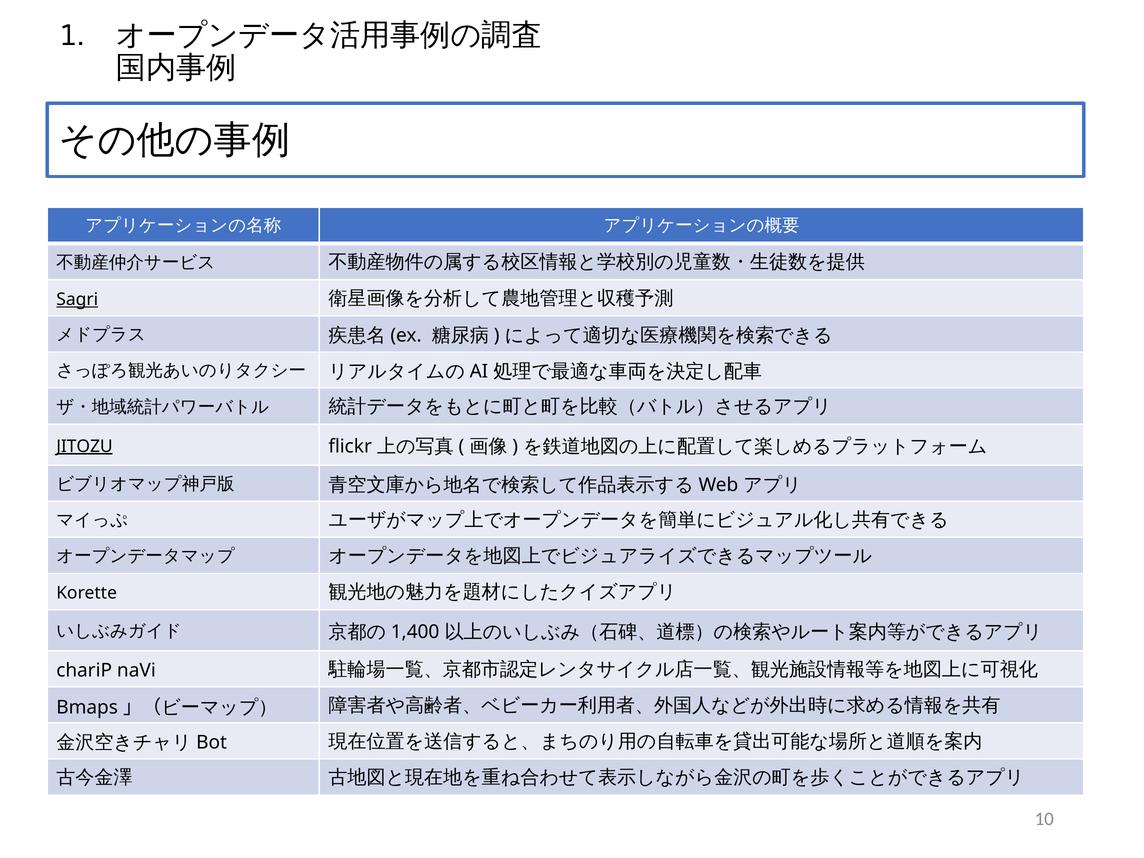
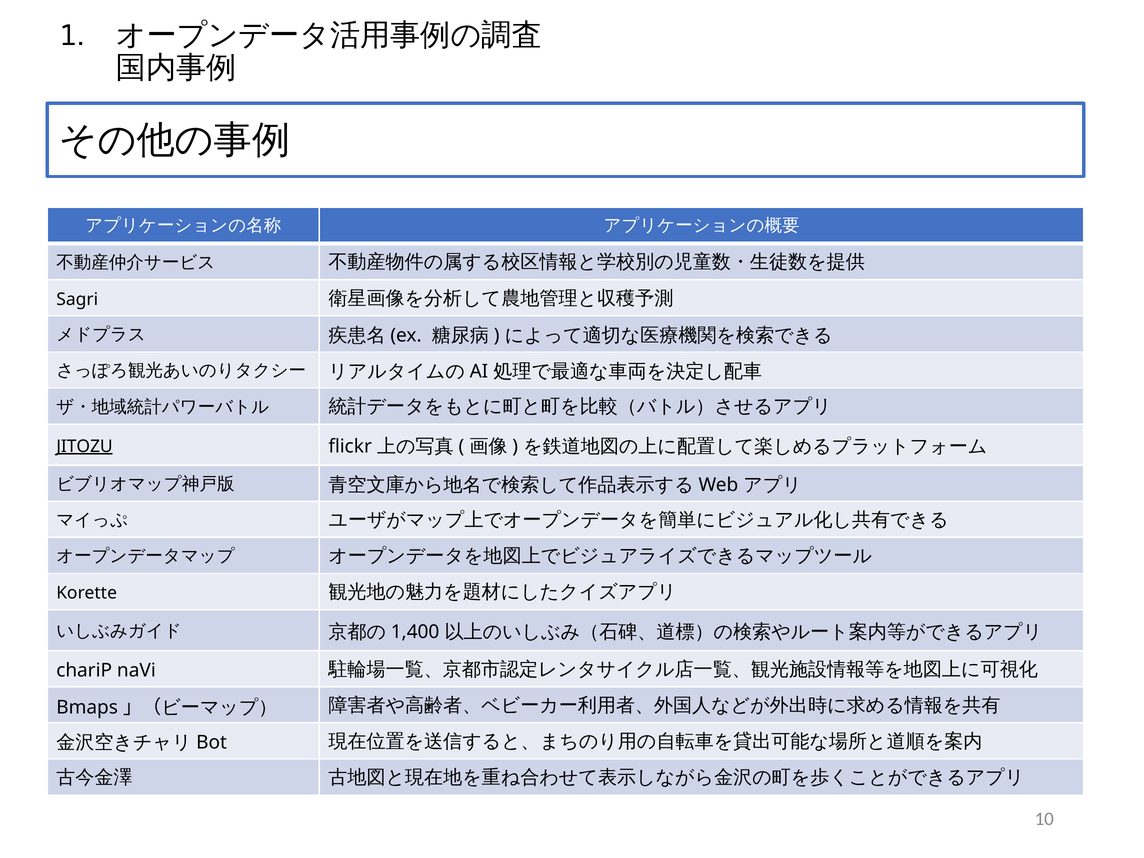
Sagri underline: present -> none (77, 299)
